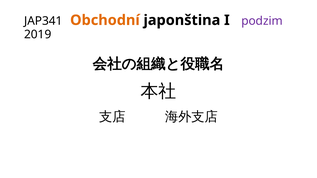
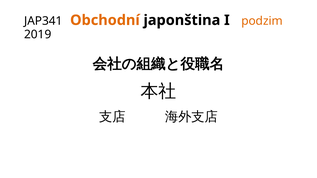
podzim colour: purple -> orange (262, 21)
